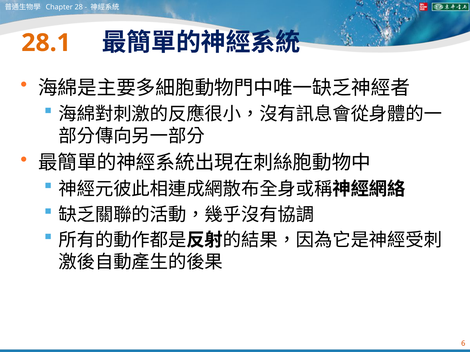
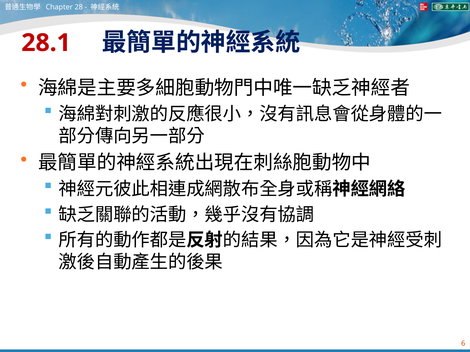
28.1 colour: orange -> red (46, 43)
